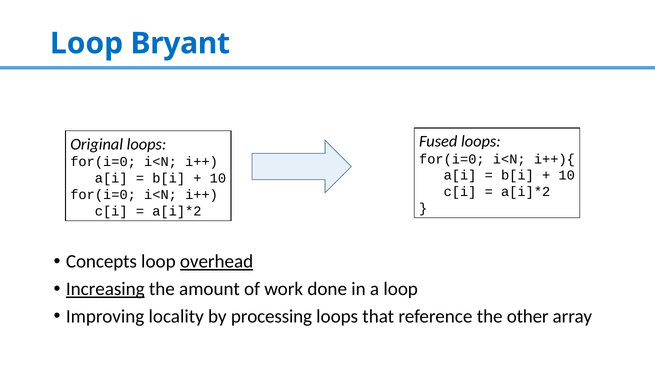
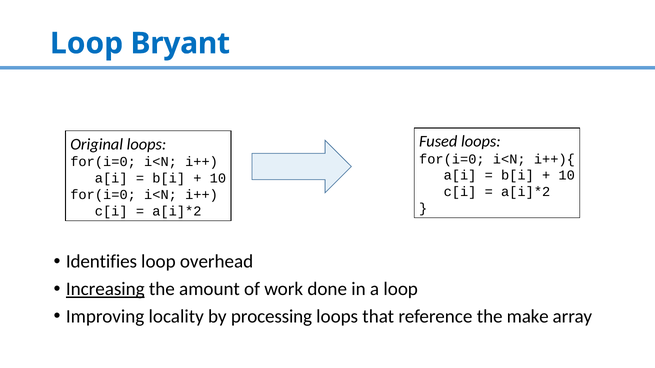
Concepts: Concepts -> Identifies (101, 262)
overhead underline: present -> none (217, 262)
other: other -> make (528, 317)
